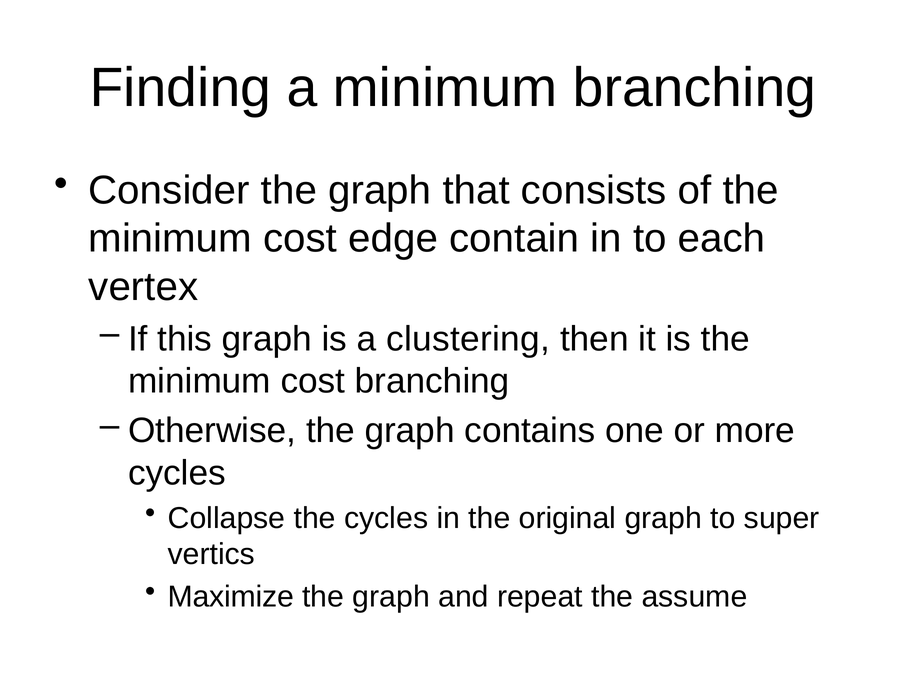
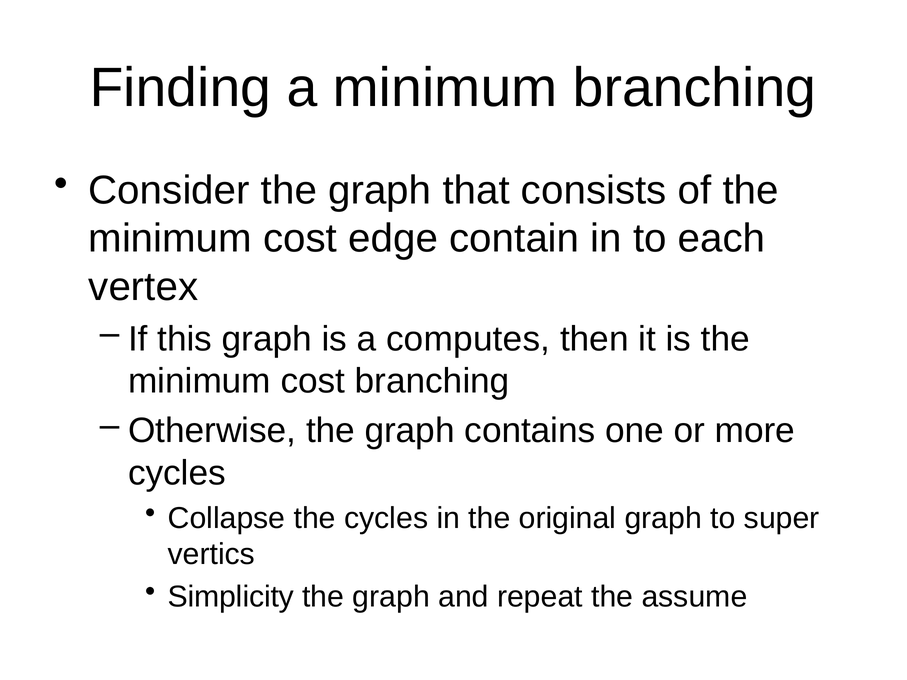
clustering: clustering -> computes (468, 339)
Maximize: Maximize -> Simplicity (231, 597)
